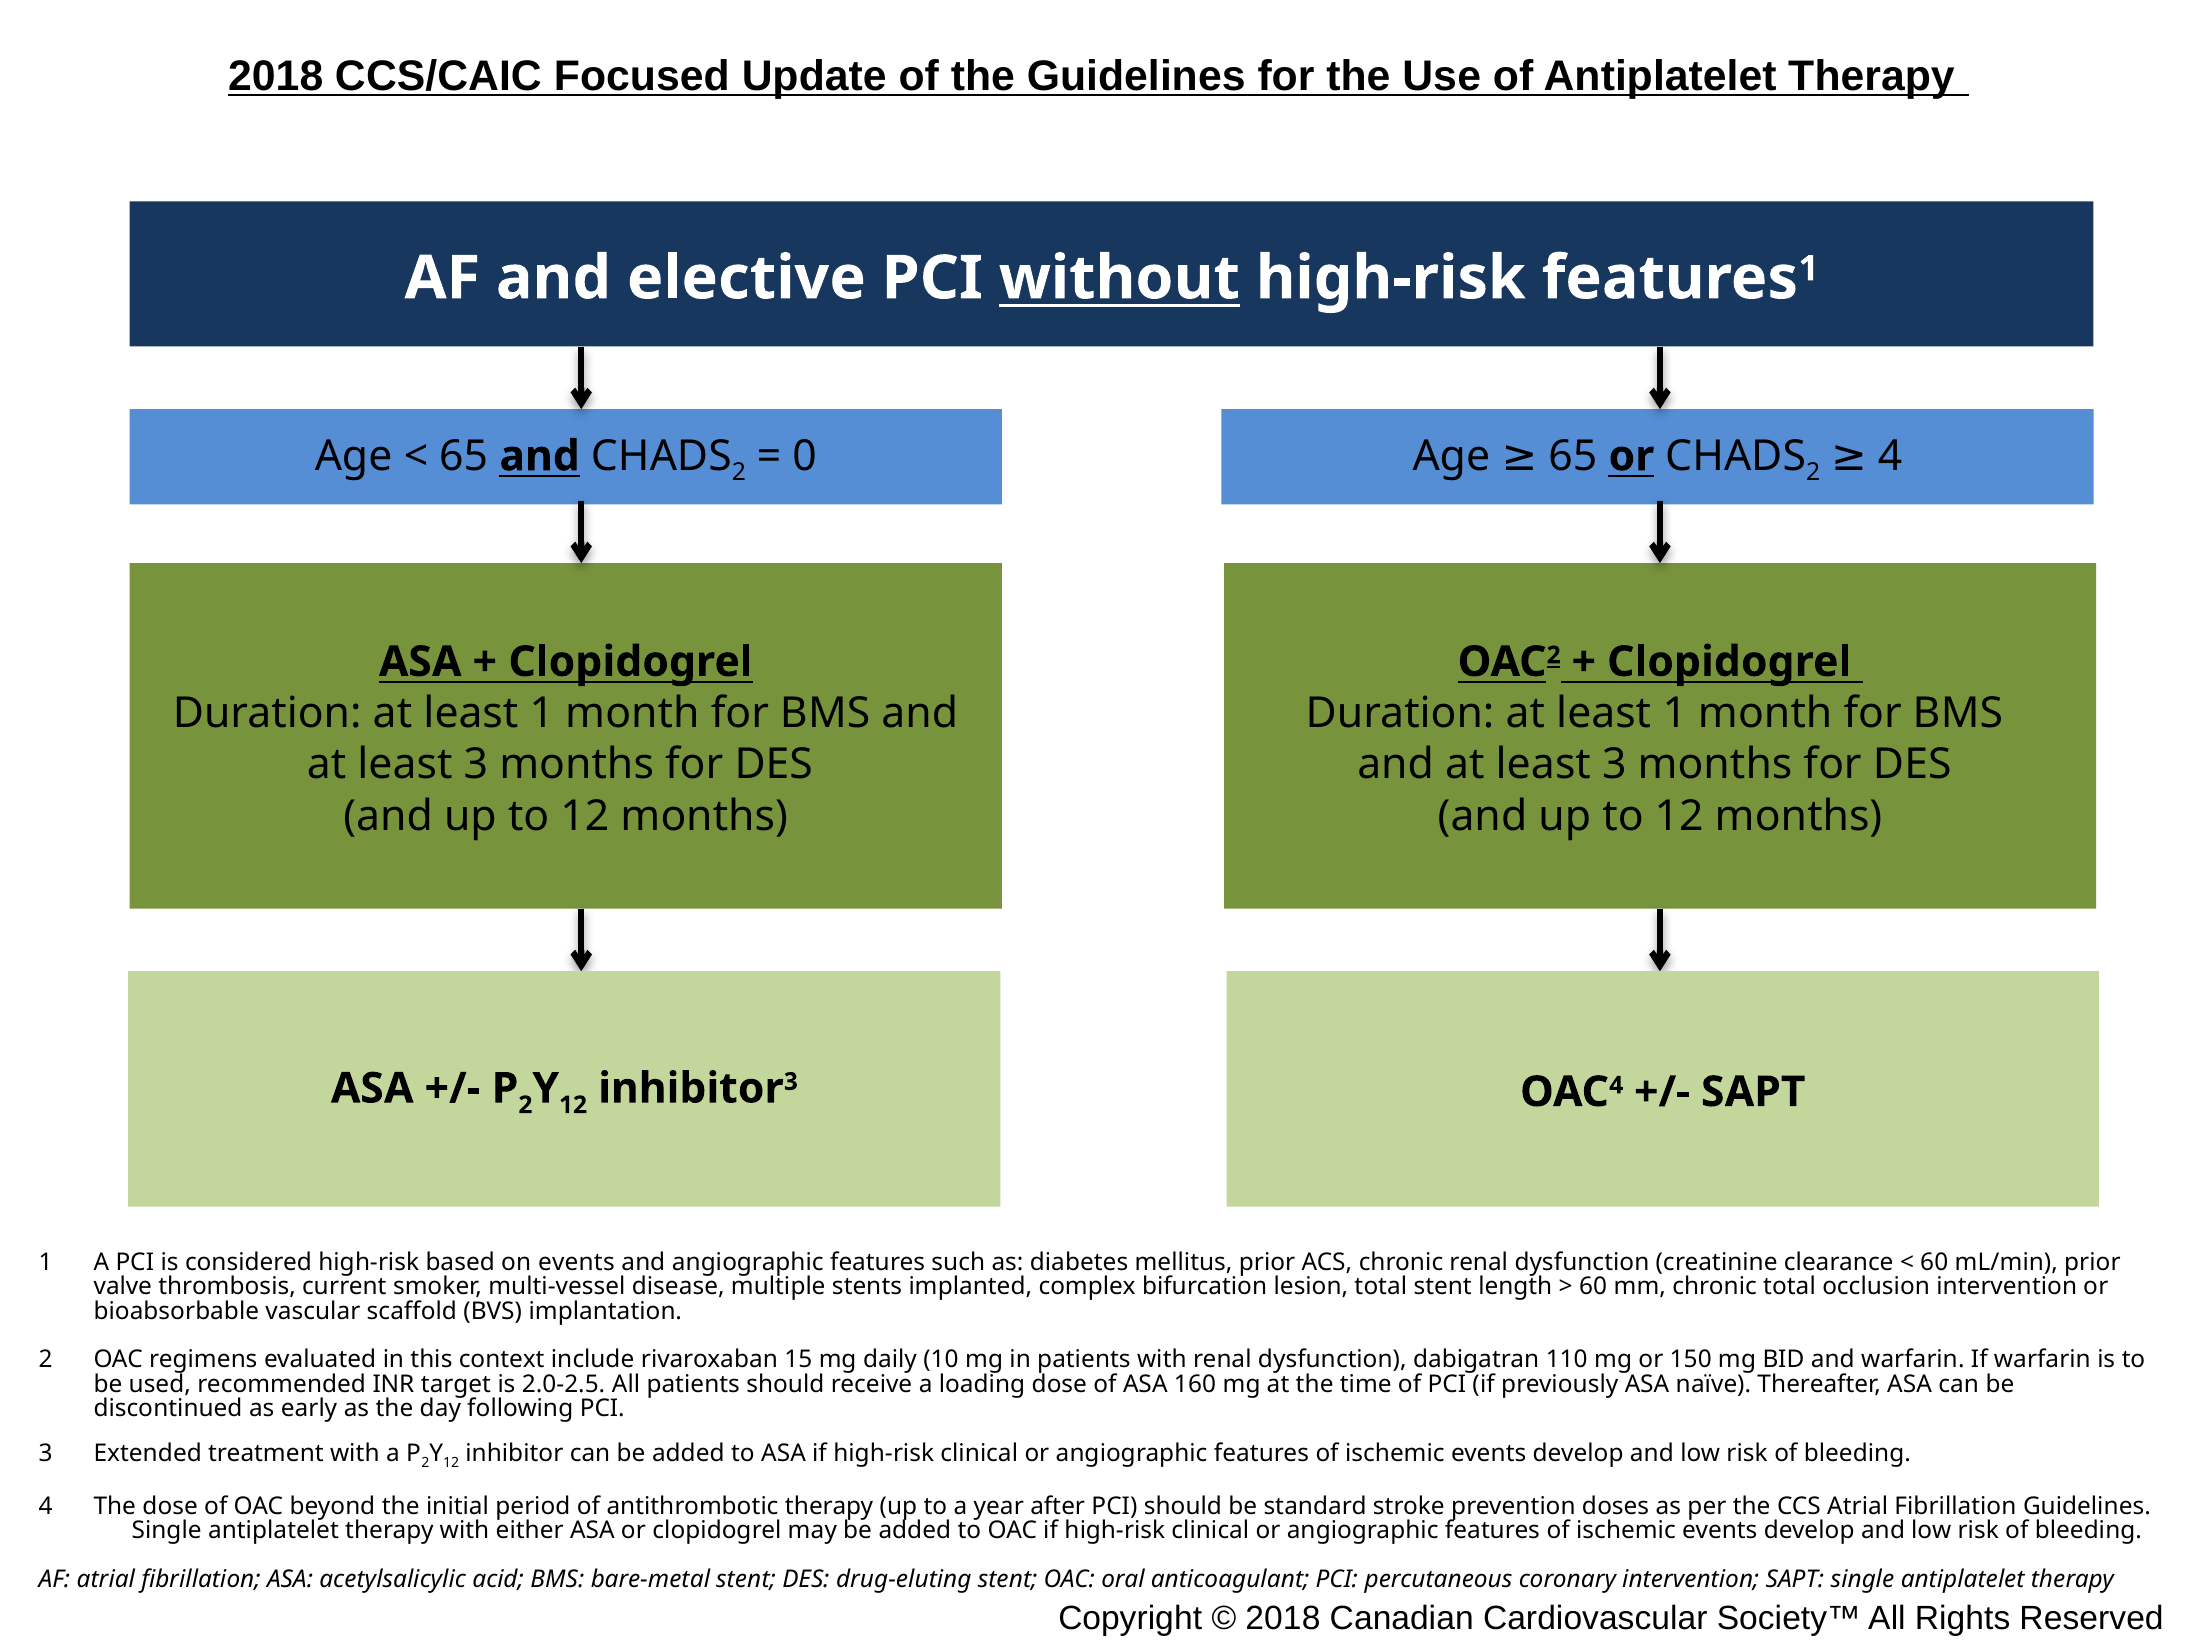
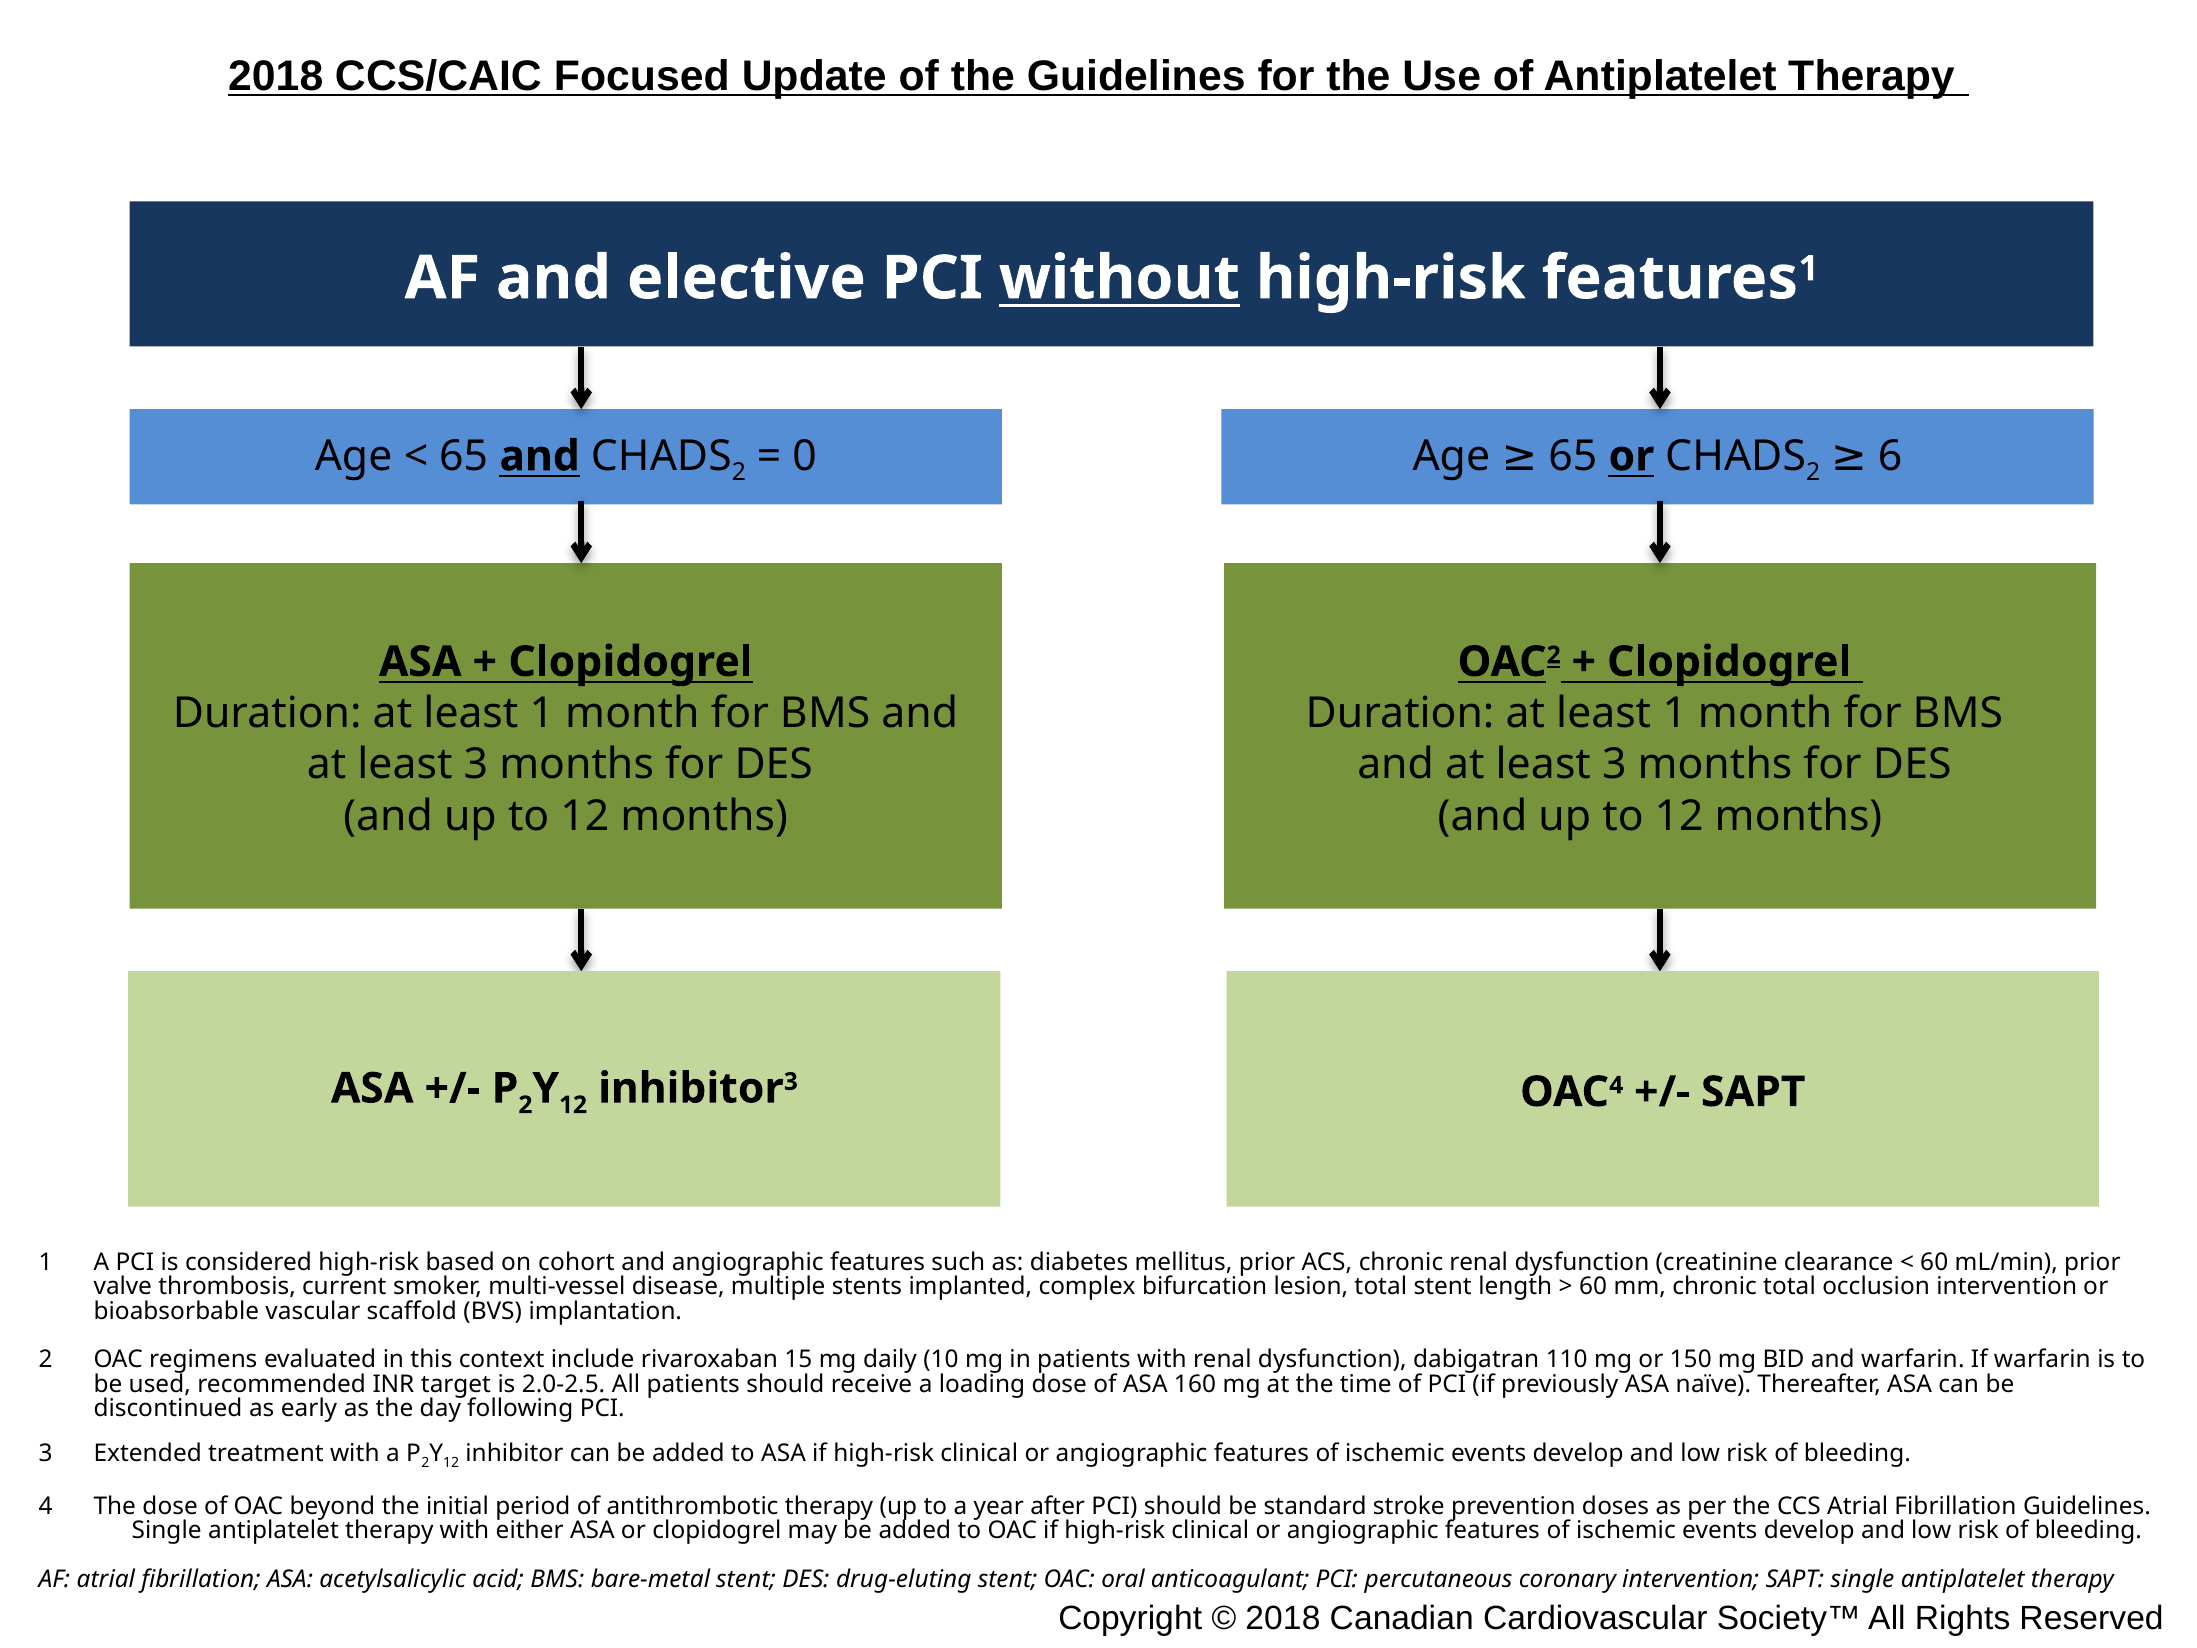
4: 4 -> 6 (1890, 456)
on events: events -> cohort (576, 1262)
